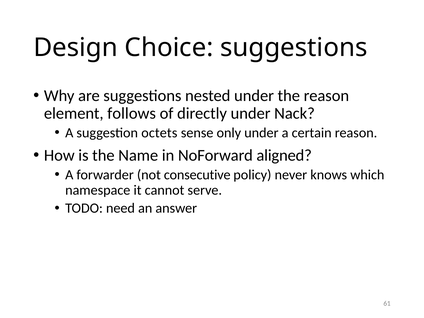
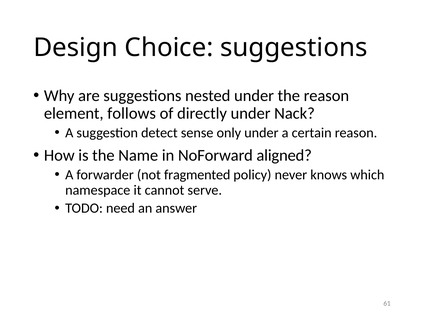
octets: octets -> detect (159, 133)
consecutive: consecutive -> fragmented (197, 175)
